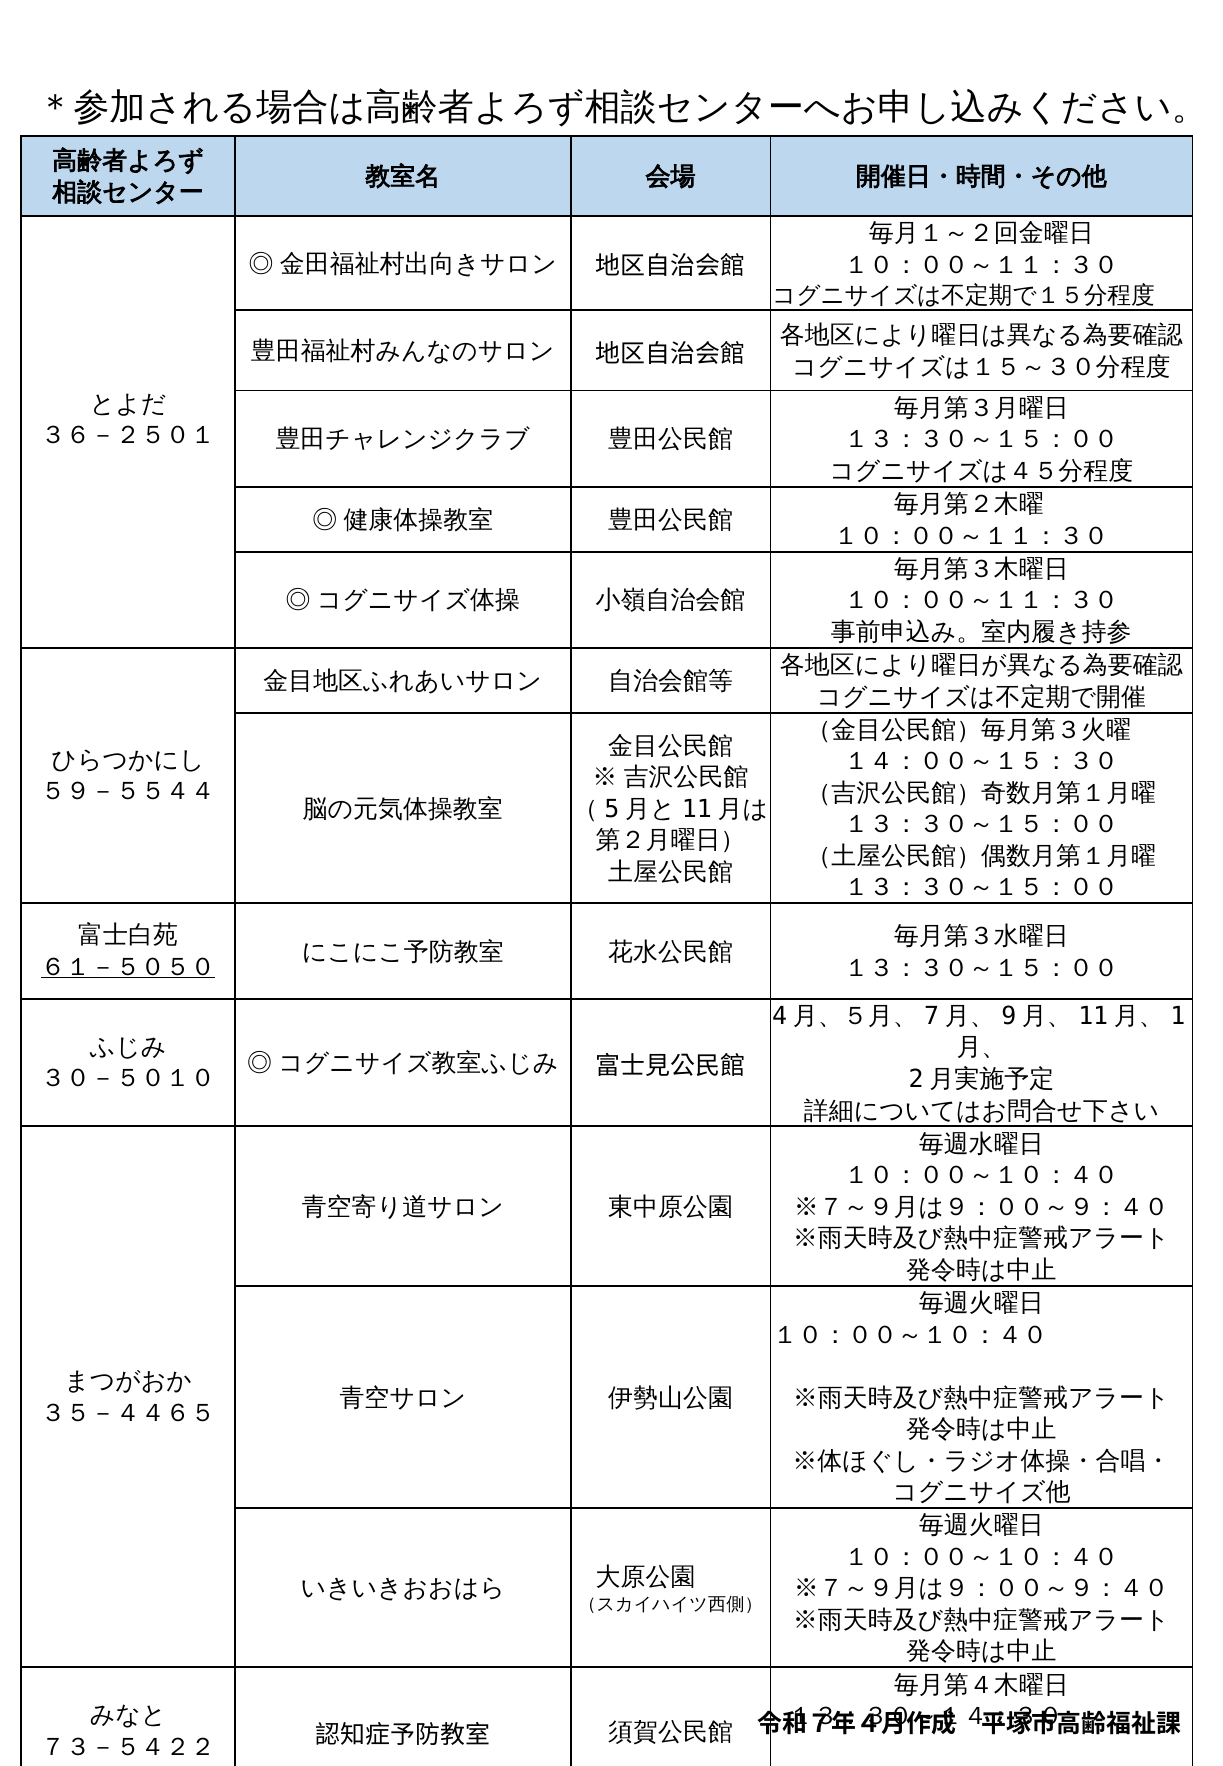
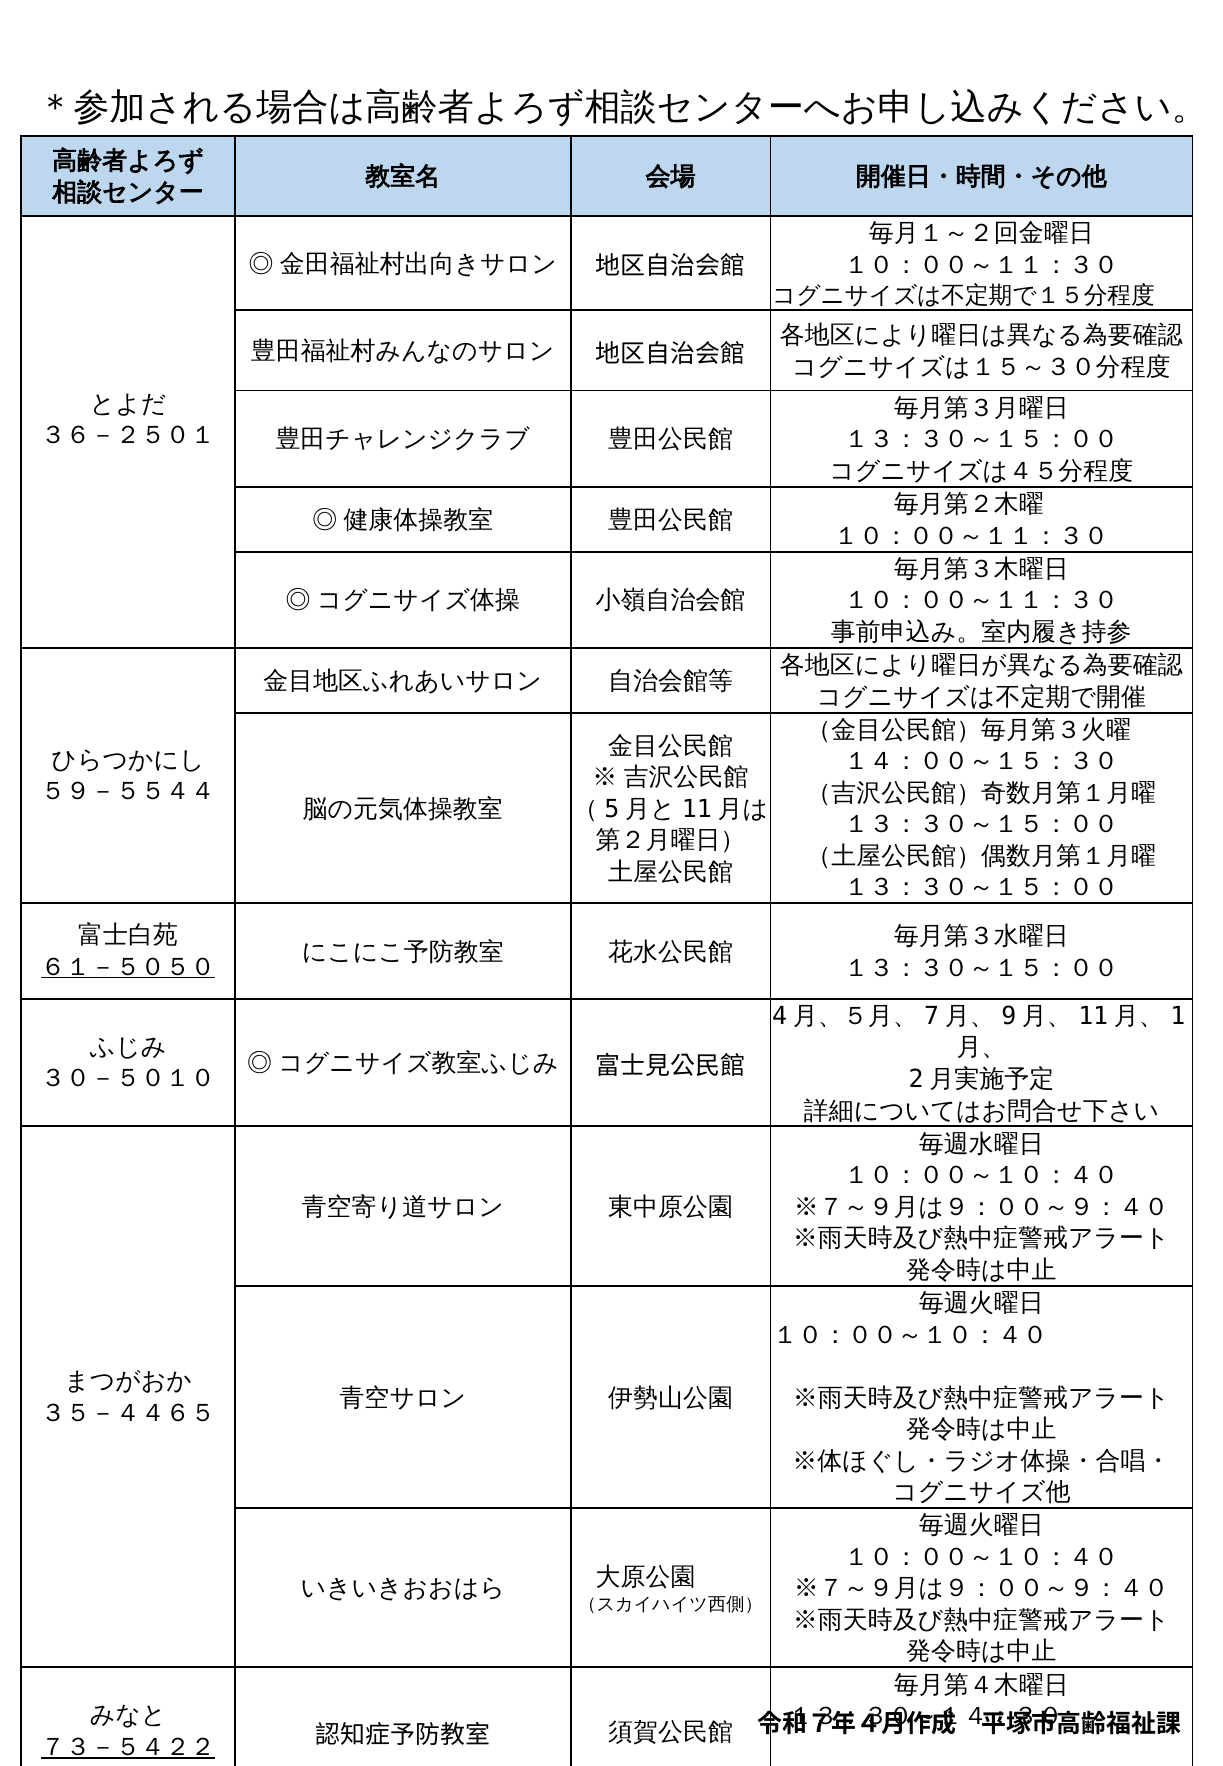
７３－５４２２ underline: none -> present (128, 1748)
